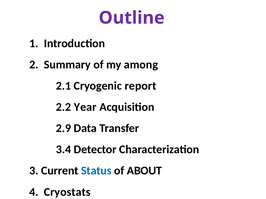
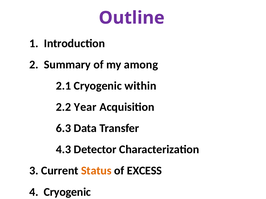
report: report -> within (141, 86)
2.9: 2.9 -> 6.3 (64, 129)
3.4: 3.4 -> 4.3 (64, 150)
Status colour: blue -> orange (96, 171)
ABOUT: ABOUT -> EXCESS (144, 171)
4 Cryostats: Cryostats -> Cryogenic (67, 192)
